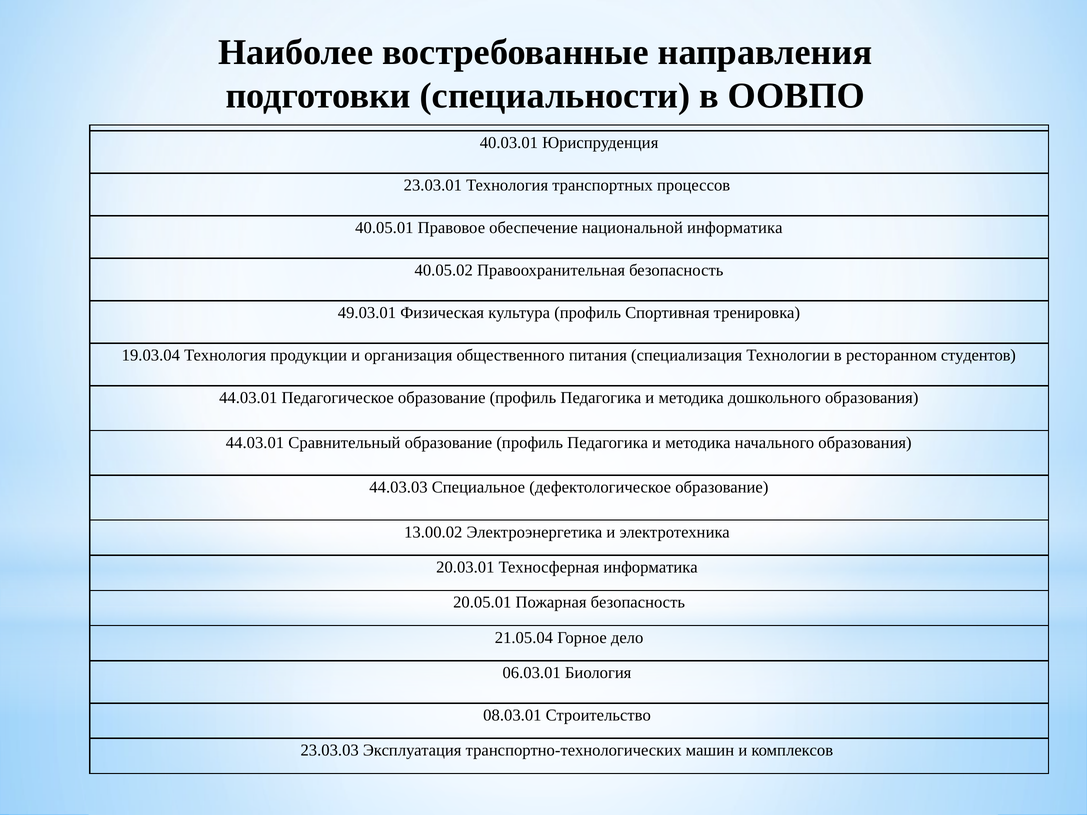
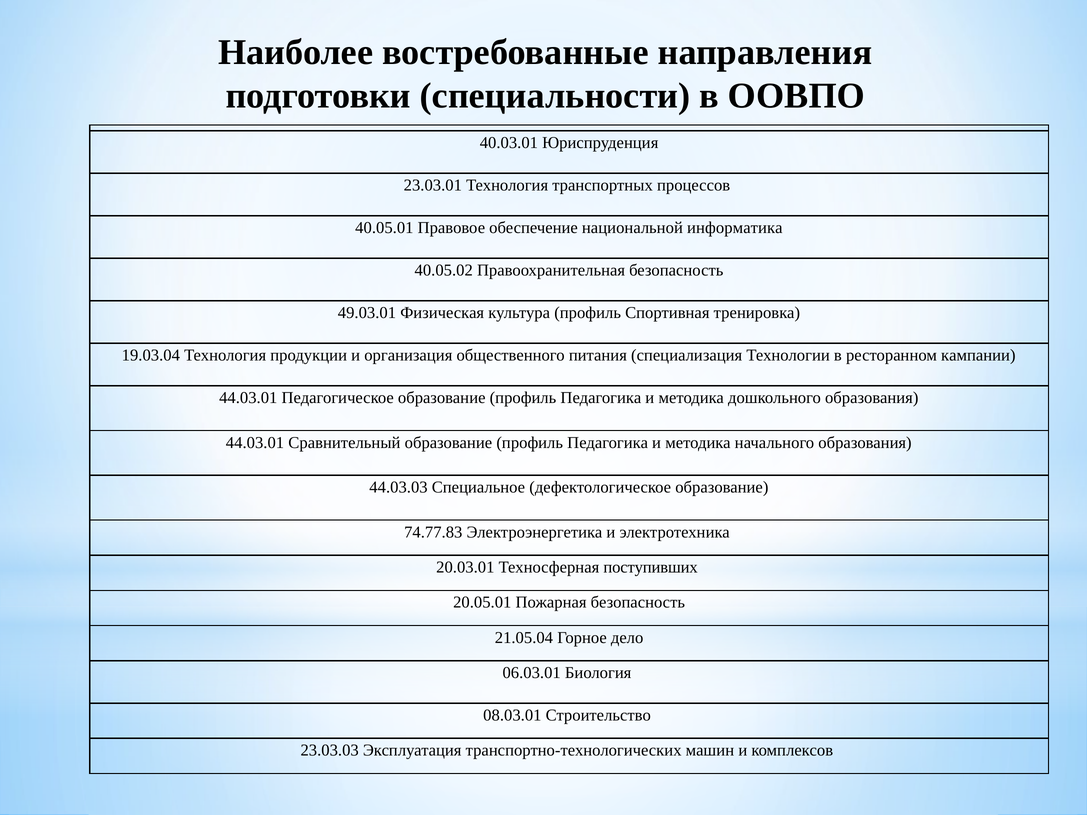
студентов: студентов -> кампании (978, 355)
13.00.02: 13.00.02 -> 74.77.83 (433, 532)
Техносферная информатика: информатика -> поступивших (651, 568)
